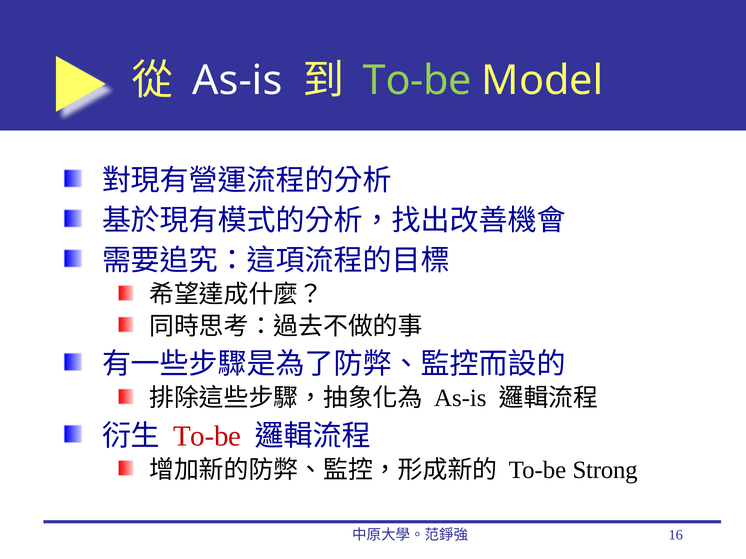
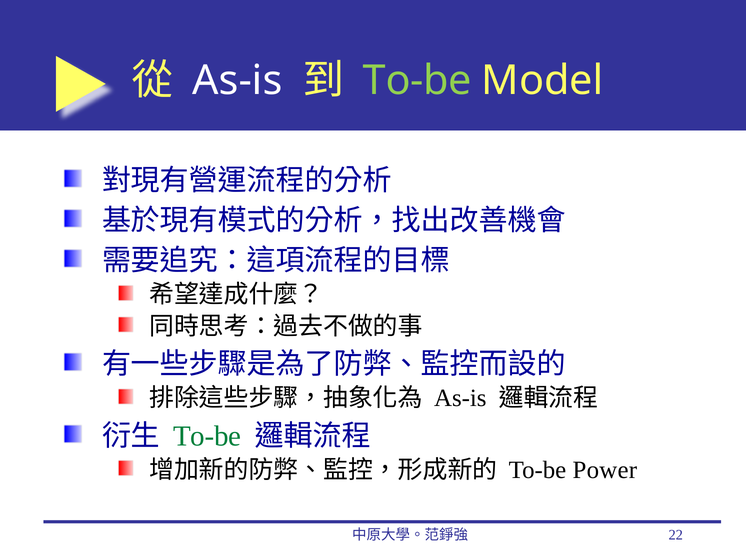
To-be colour: red -> green (207, 436)
Strong: Strong -> Power (605, 470)
16: 16 -> 22 (676, 536)
